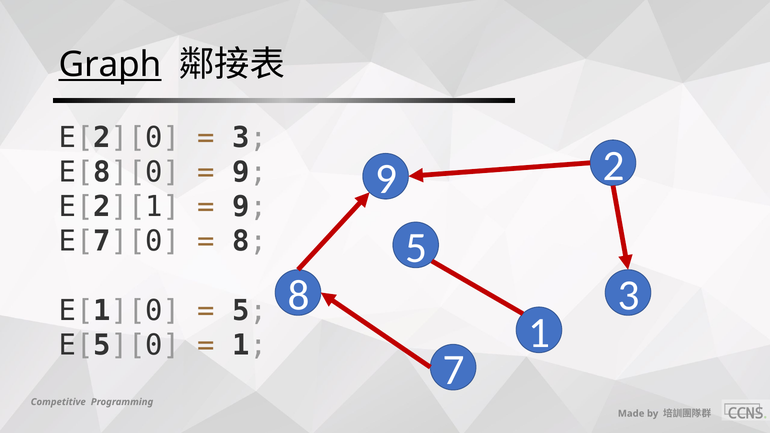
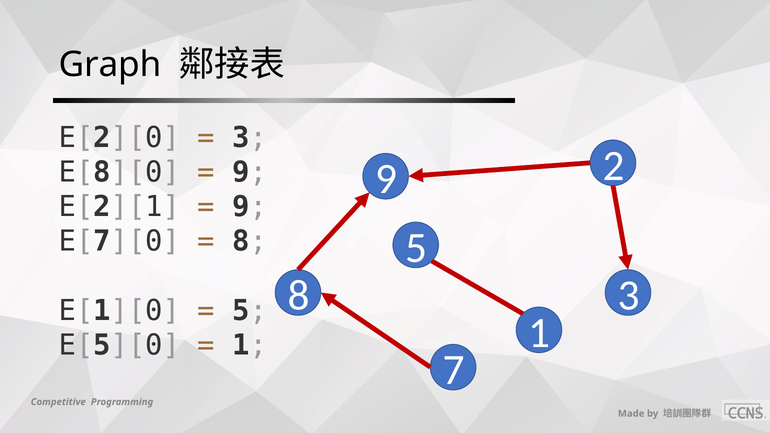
Graph underline: present -> none (110, 65)
